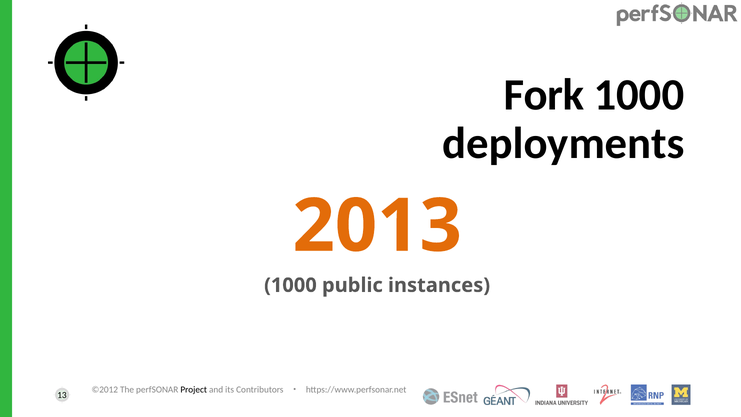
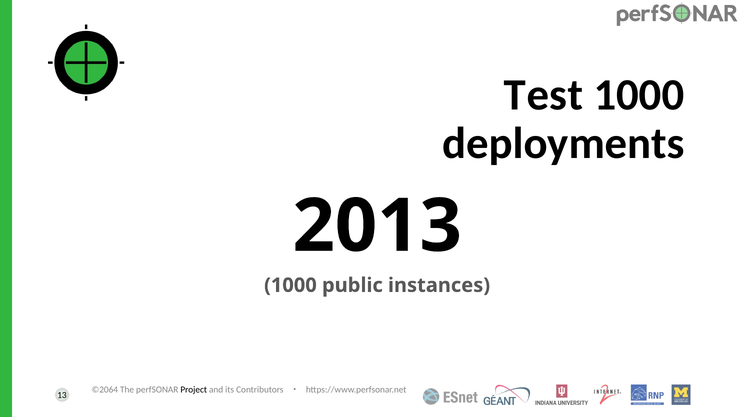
Fork: Fork -> Test (544, 95)
2013 colour: orange -> black (377, 226)
©2012: ©2012 -> ©2064 (105, 390)
